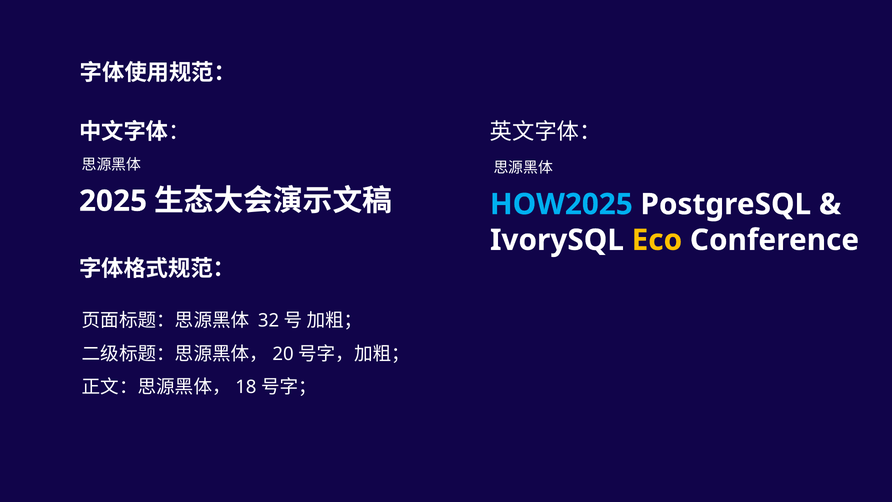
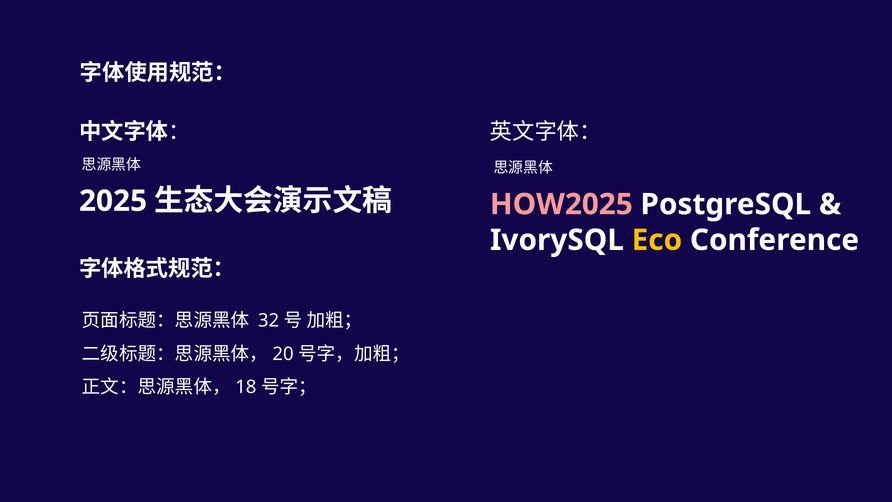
HOW2025 colour: light blue -> pink (561, 204)
